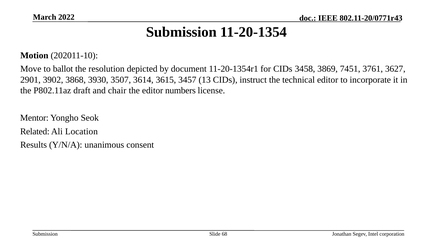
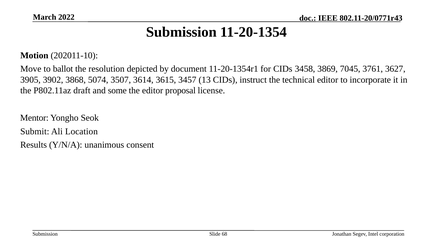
7451: 7451 -> 7045 (350, 69)
2901: 2901 -> 3905 (30, 80)
3930: 3930 -> 5074 (98, 80)
chair: chair -> some (117, 90)
numbers: numbers -> proposal (180, 90)
Related: Related -> Submit (35, 131)
